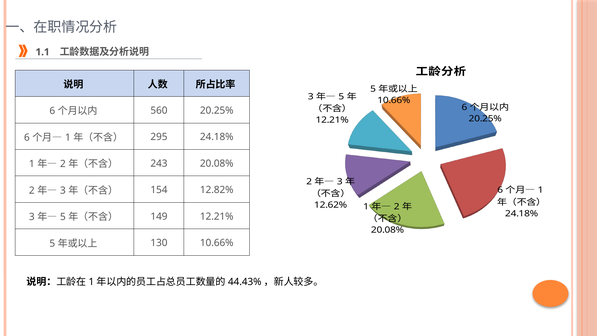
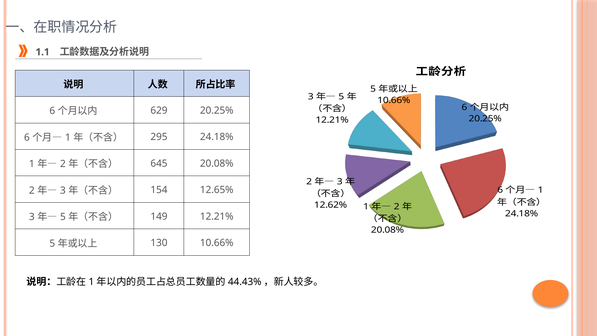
560: 560 -> 629 (159, 110)
243: 243 -> 645 (159, 163)
12.82%: 12.82% -> 12.65% (217, 190)
